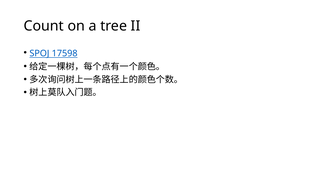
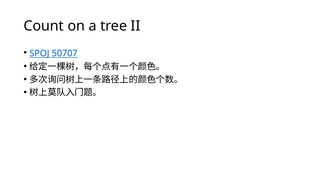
17598: 17598 -> 50707 (65, 53)
